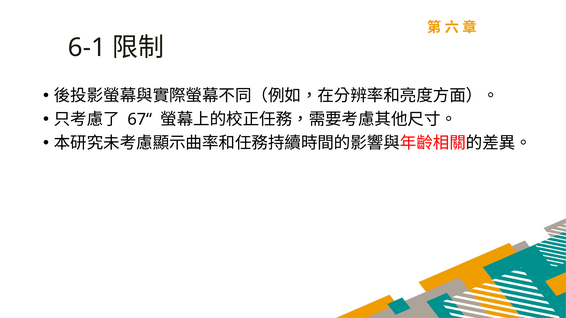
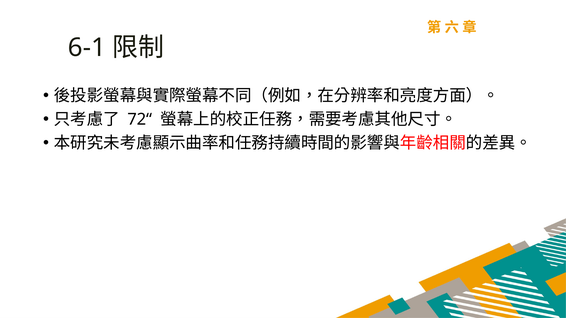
67“: 67“ -> 72“ (140, 119)
